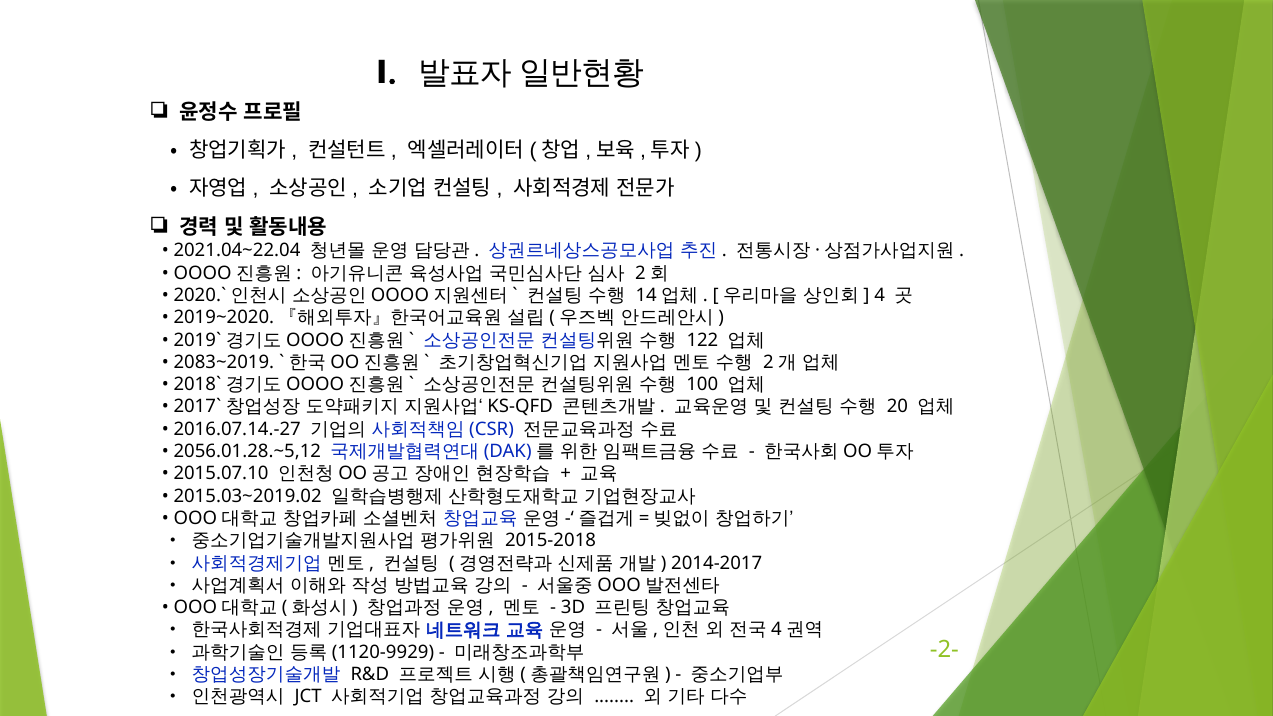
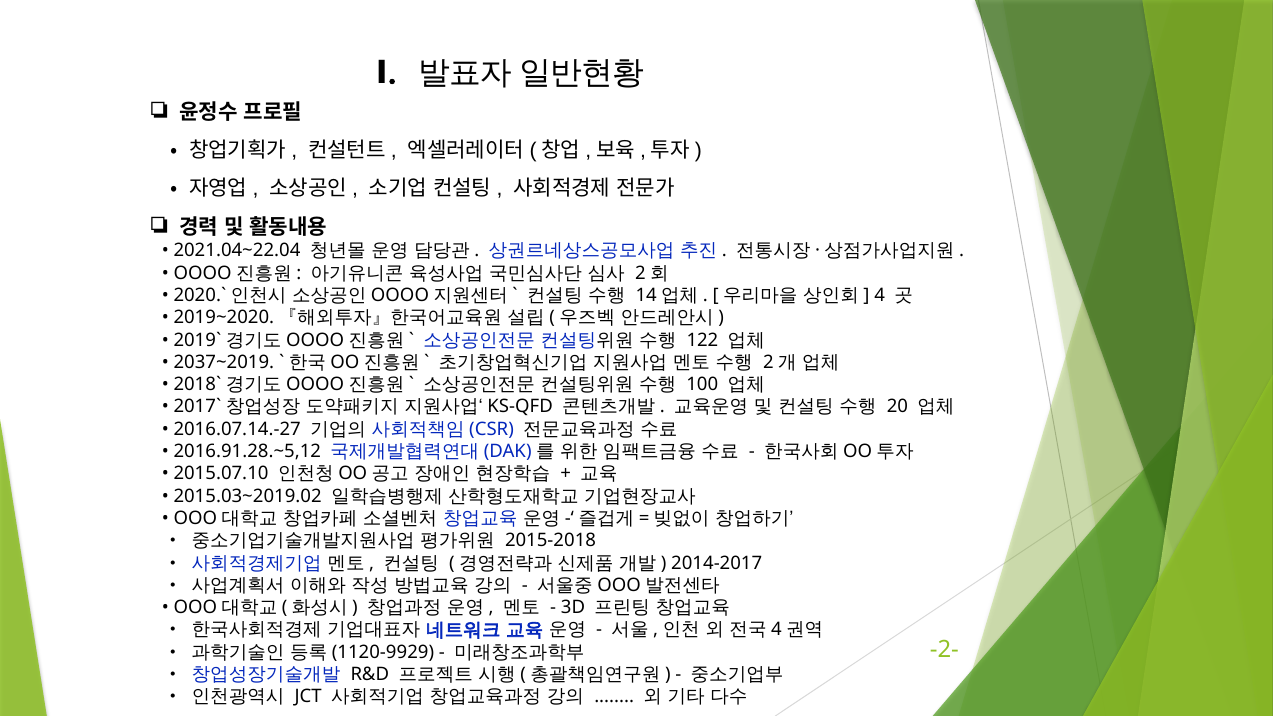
2083~2019: 2083~2019 -> 2037~2019 (224, 362)
2056.01.28.~5,12: 2056.01.28.~5,12 -> 2016.91.28.~5,12 (247, 451)
